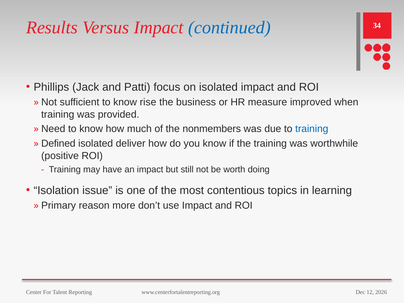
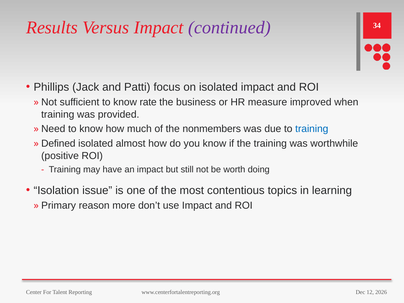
continued colour: blue -> purple (229, 28)
rise: rise -> rate (148, 102)
deliver: deliver -> almost (131, 144)
